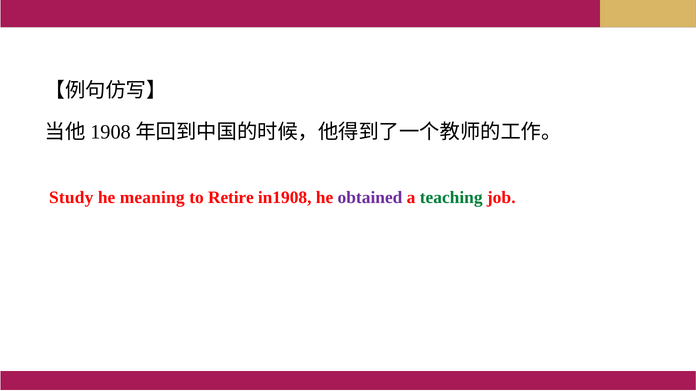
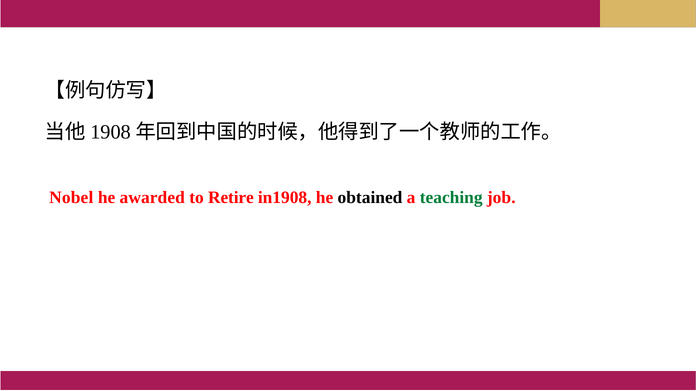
Study: Study -> Nobel (71, 198)
meaning: meaning -> awarded (152, 198)
obtained colour: purple -> black (370, 198)
